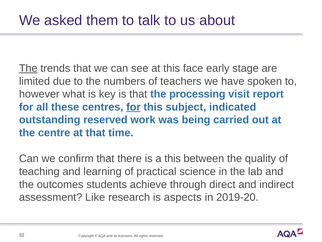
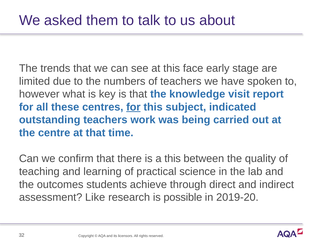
The underline: present -> none (28, 68)
processing: processing -> knowledge (197, 94)
outstanding reserved: reserved -> teachers (105, 120)
aspects: aspects -> possible (183, 197)
